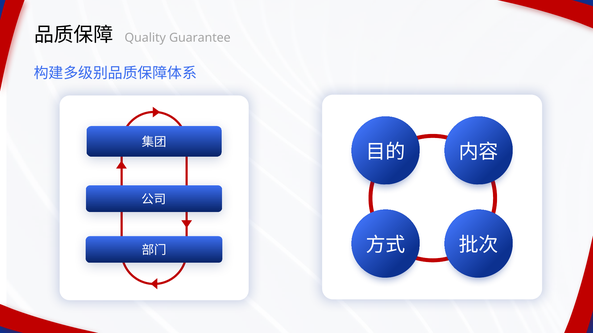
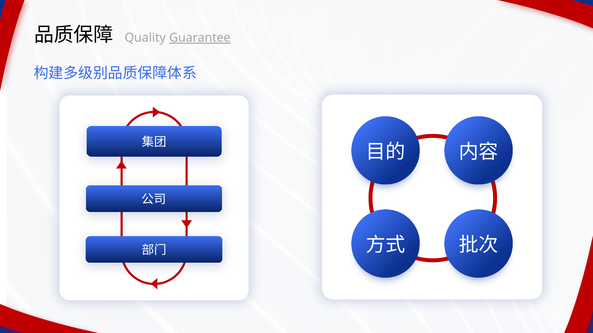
Guarantee underline: none -> present (200, 38)
